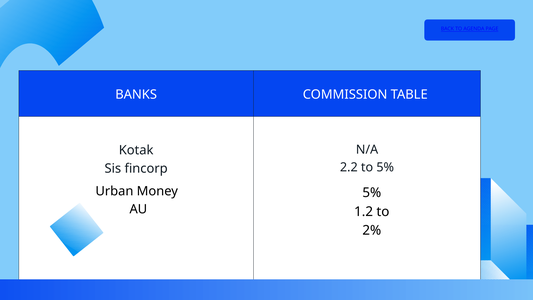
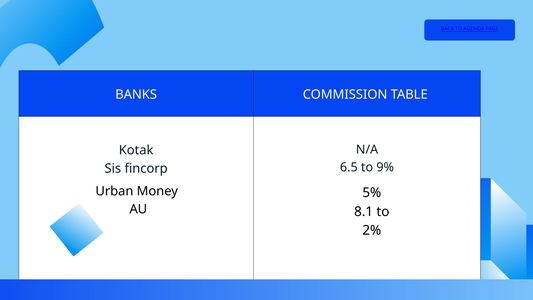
2.2: 2.2 -> 6.5 (349, 167)
to 5%: 5% -> 9% (385, 167)
1.2: 1.2 -> 8.1 (364, 211)
